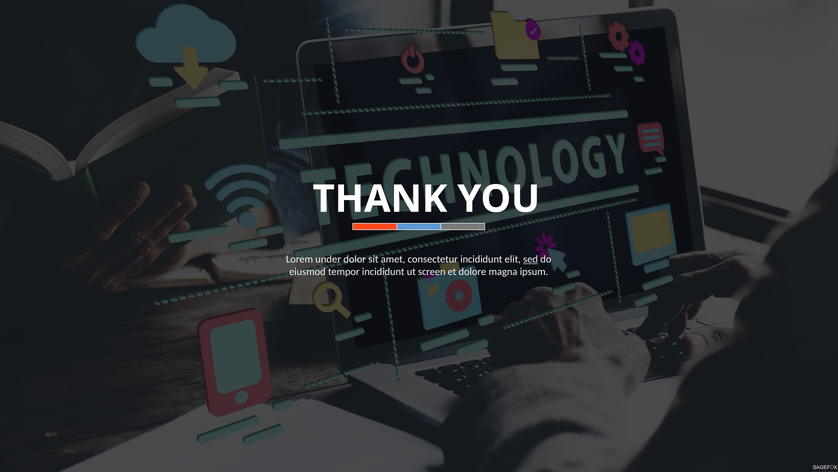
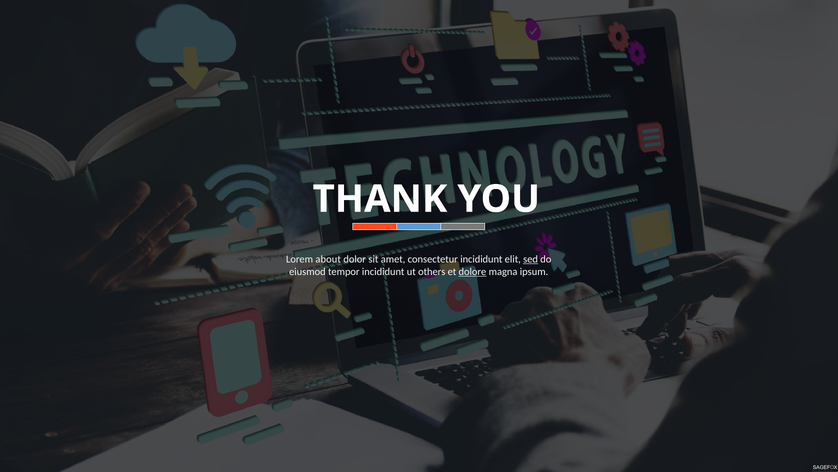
under: under -> about (328, 259)
screen: screen -> others (432, 271)
dolore underline: none -> present (472, 271)
